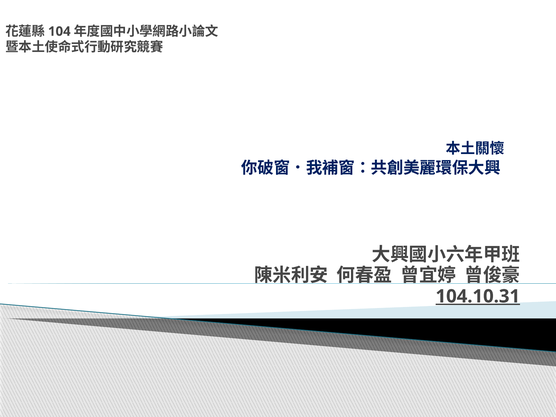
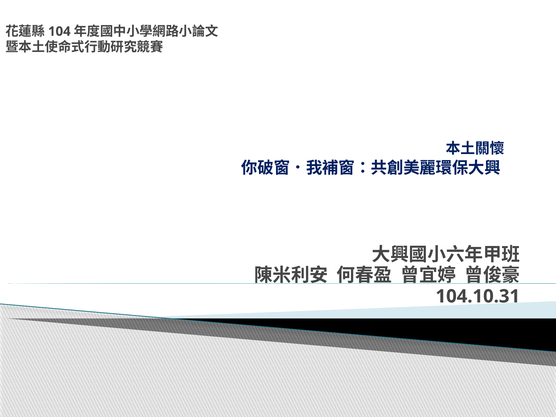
104.10.31 underline: present -> none (478, 296)
